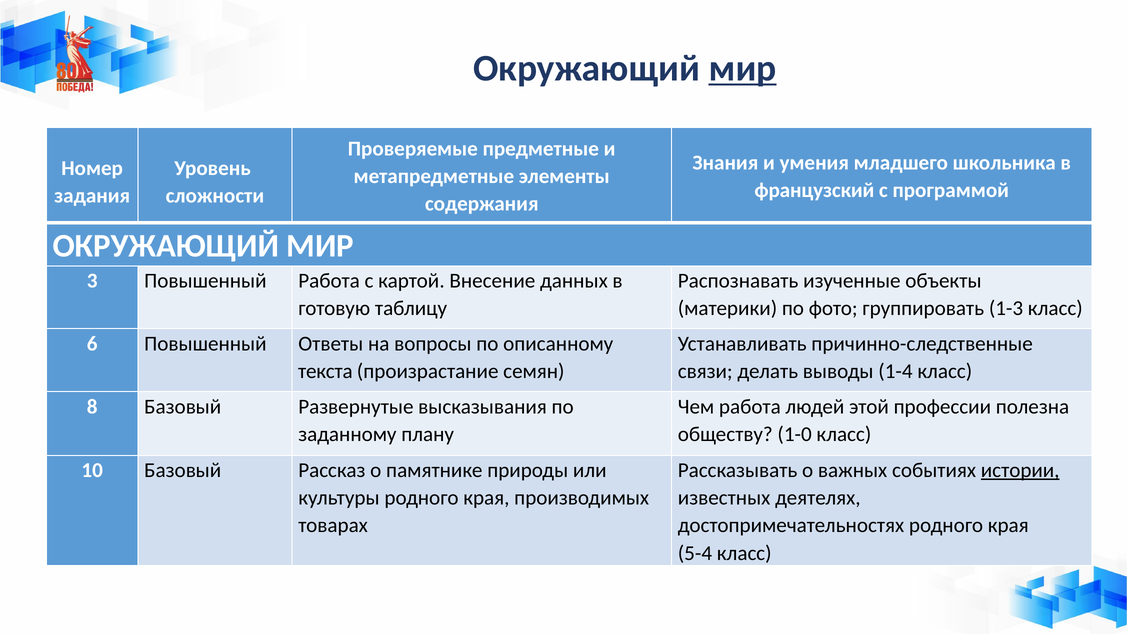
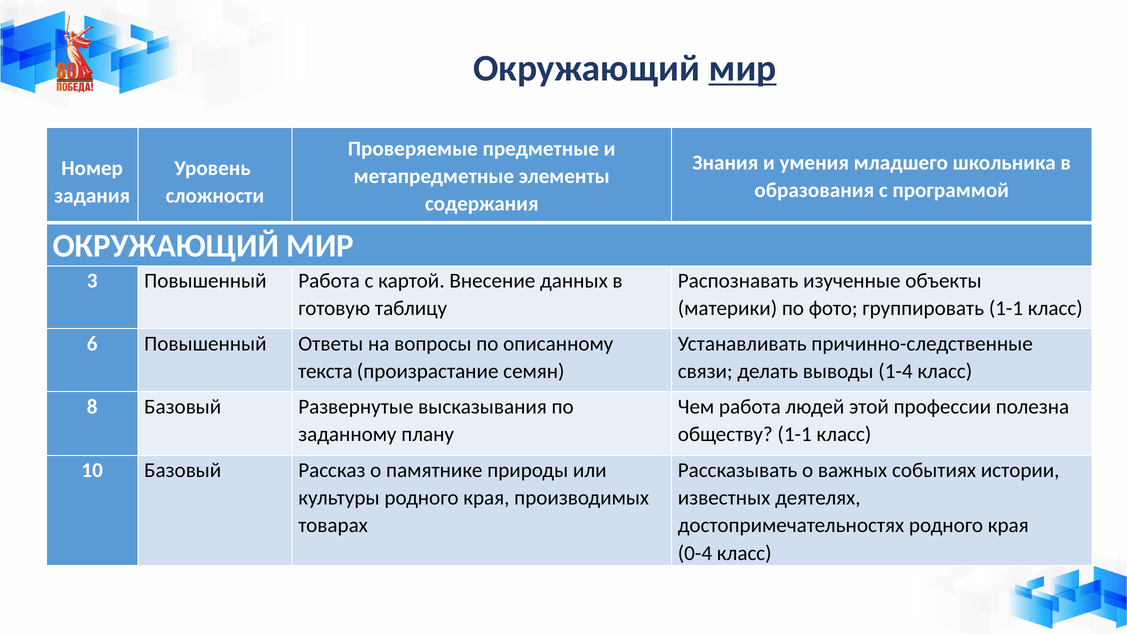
французский: французский -> образования (814, 190)
группировать 1-3: 1-3 -> 1-1 (1006, 308)
обществу 1-0: 1-0 -> 1-1 (795, 434)
истории underline: present -> none (1020, 470)
5-4: 5-4 -> 0-4 (695, 553)
